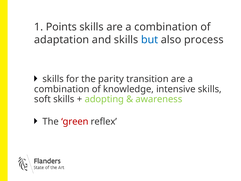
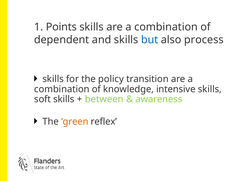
adaptation: adaptation -> dependent (62, 40)
parity: parity -> policy (111, 79)
adopting: adopting -> between (104, 99)
green colour: red -> orange (75, 121)
